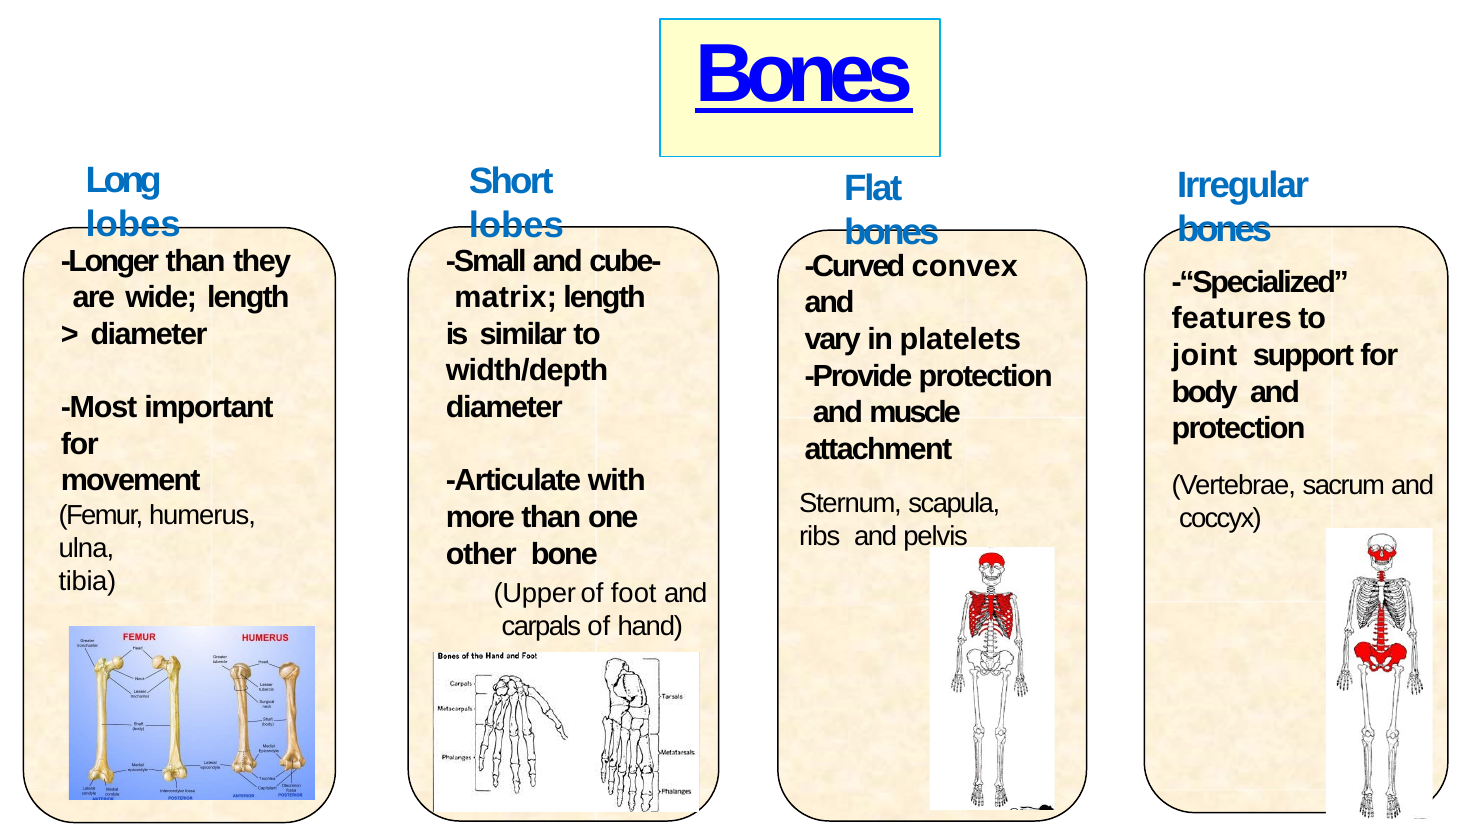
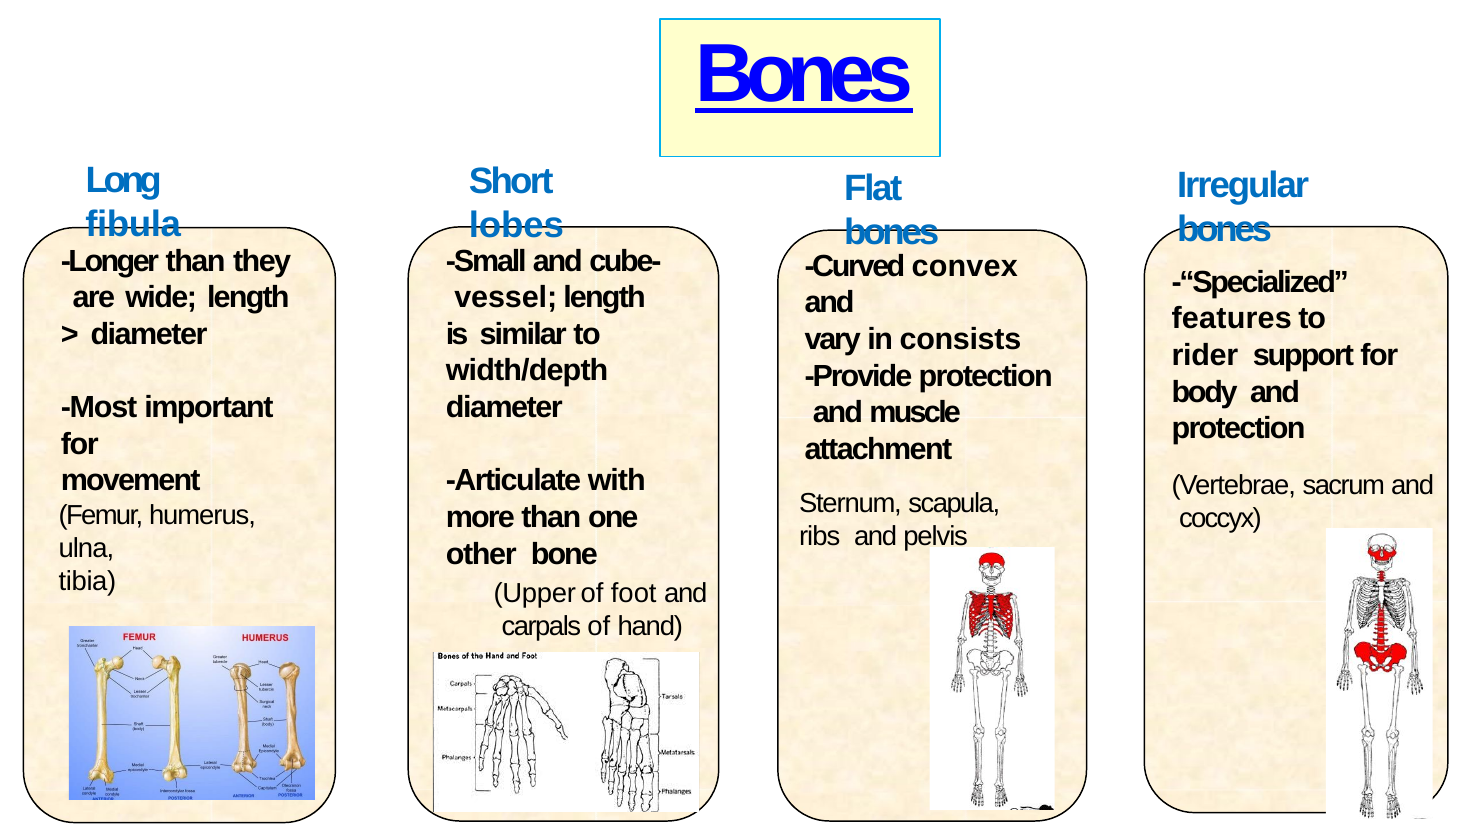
lobes: lobes -> fibula (133, 224)
matrix: matrix -> vessel (506, 298)
platelets: platelets -> consists (960, 340)
joint: joint -> rider (1205, 355)
